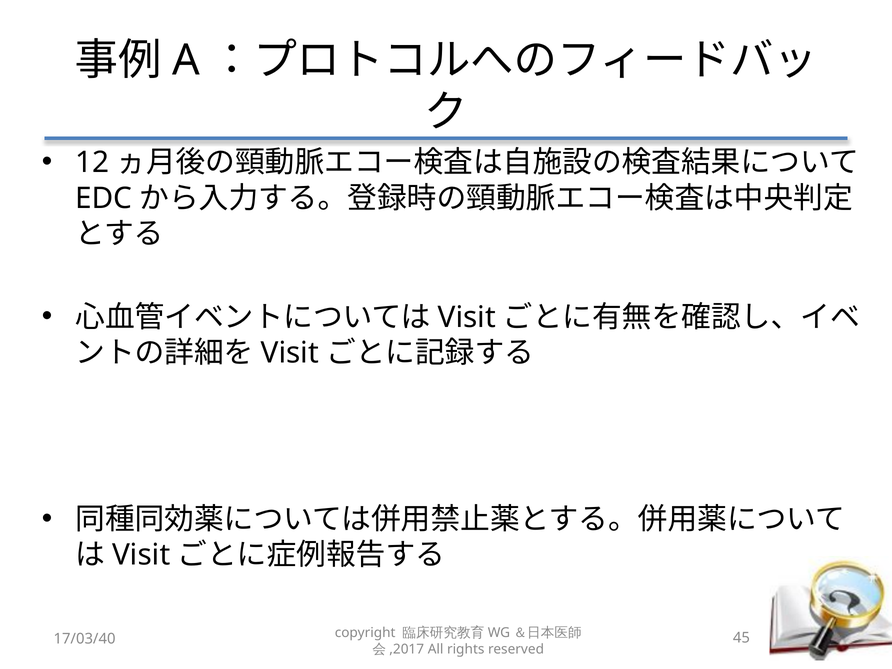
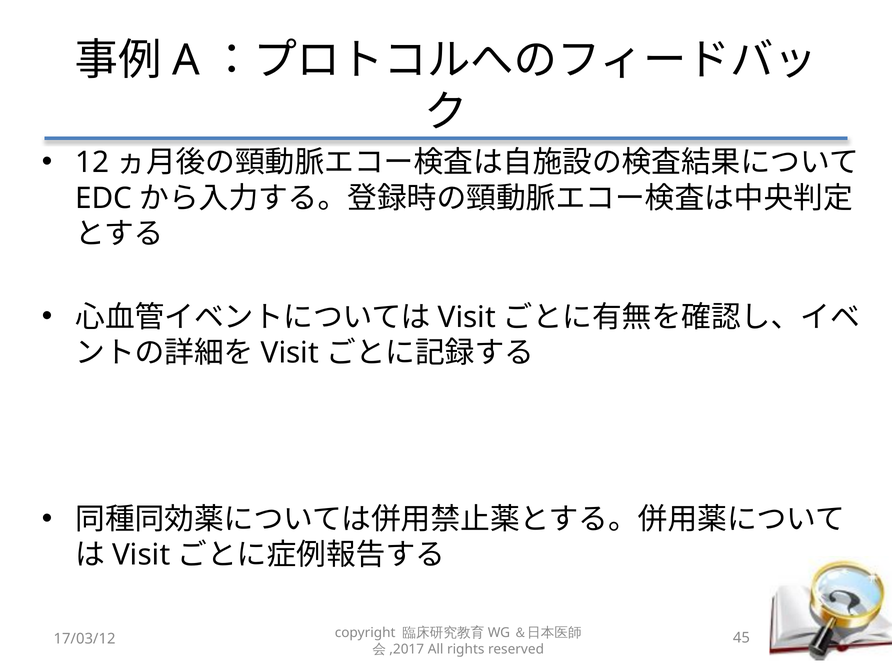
17/03/40: 17/03/40 -> 17/03/12 (85, 639)
